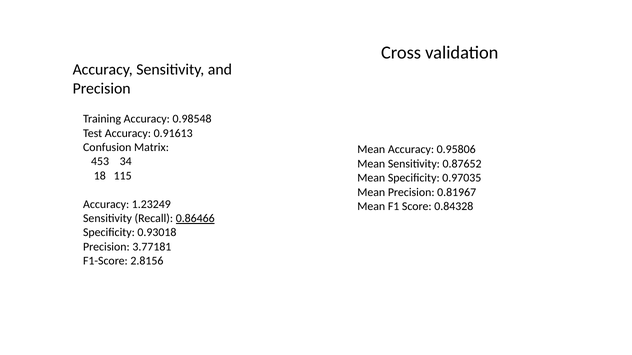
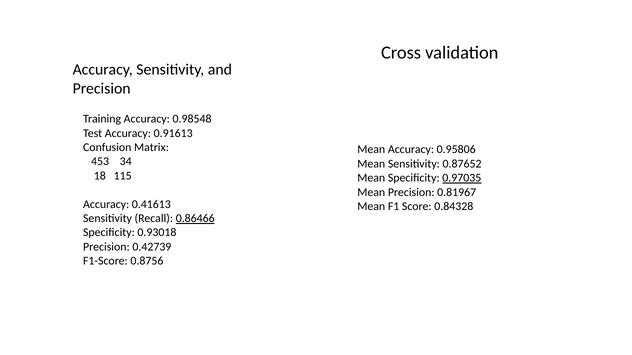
0.97035 underline: none -> present (462, 178)
1.23249: 1.23249 -> 0.41613 (151, 204)
3.77181: 3.77181 -> 0.42739 (152, 247)
2.8156: 2.8156 -> 0.8756 (147, 261)
